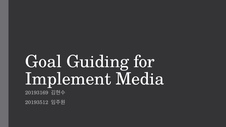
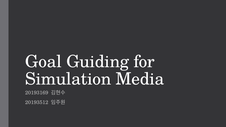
Implement: Implement -> Simulation (68, 79)
